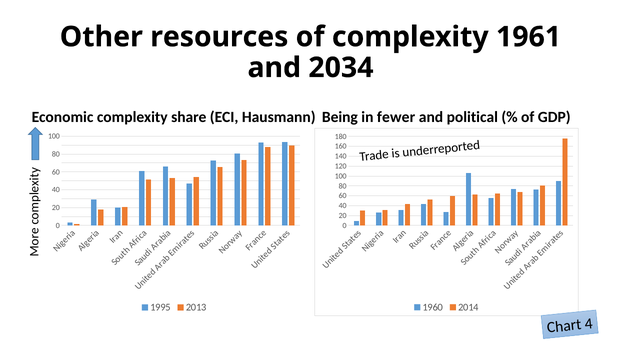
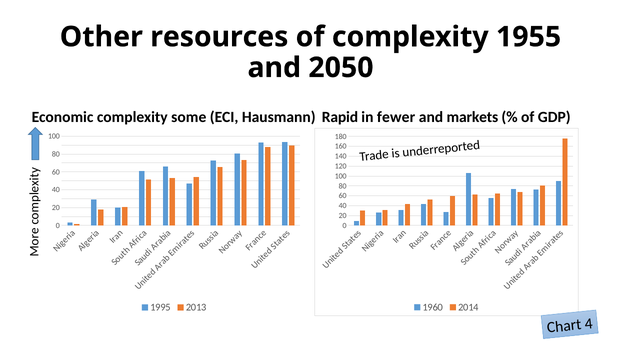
1961: 1961 -> 1955 (529, 37)
2034: 2034 -> 2050 (341, 68)
share: share -> some (189, 117)
Being: Being -> Rapid (340, 117)
political: political -> markets (472, 117)
